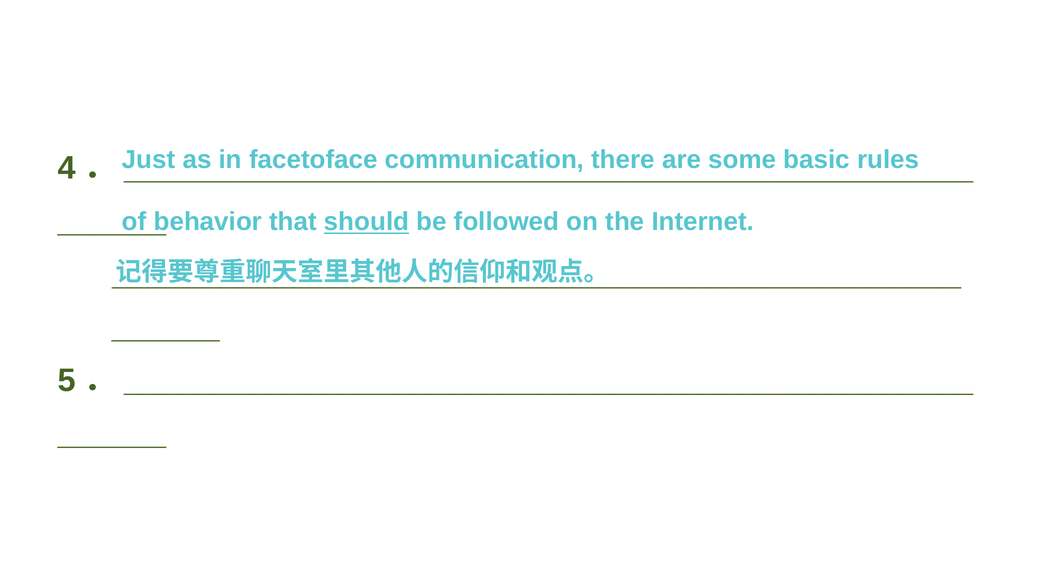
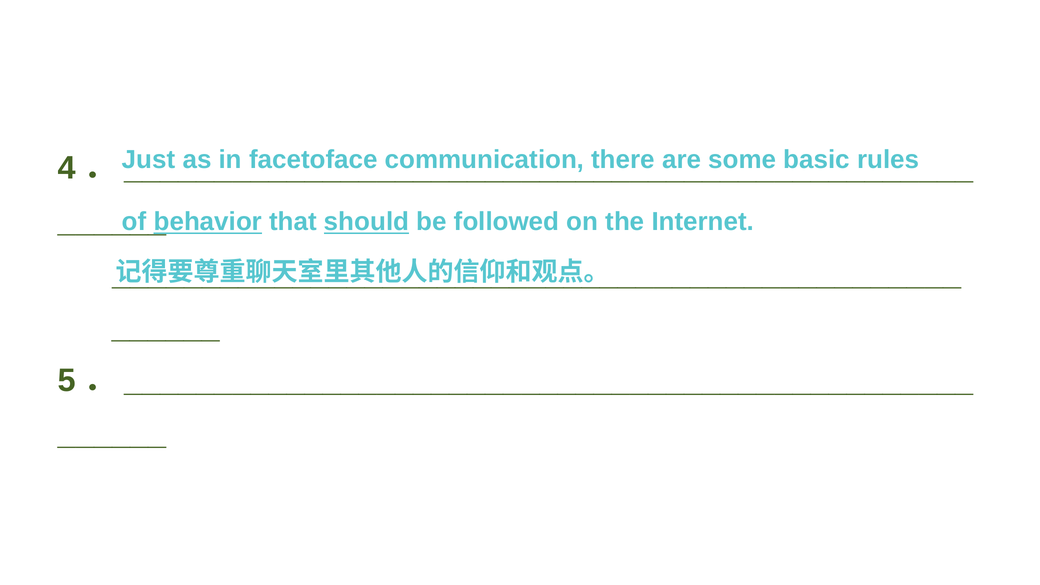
behavior underline: none -> present (208, 222)
